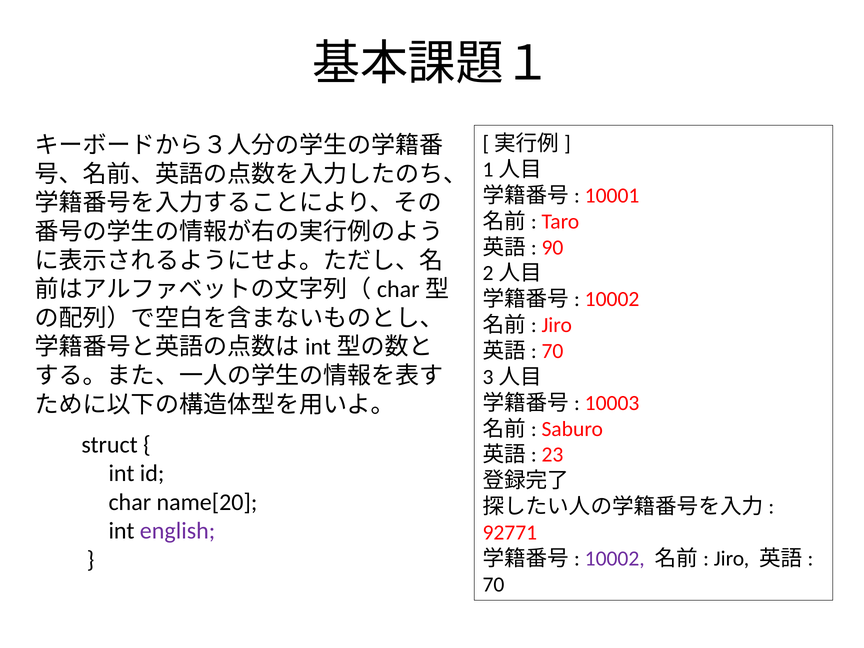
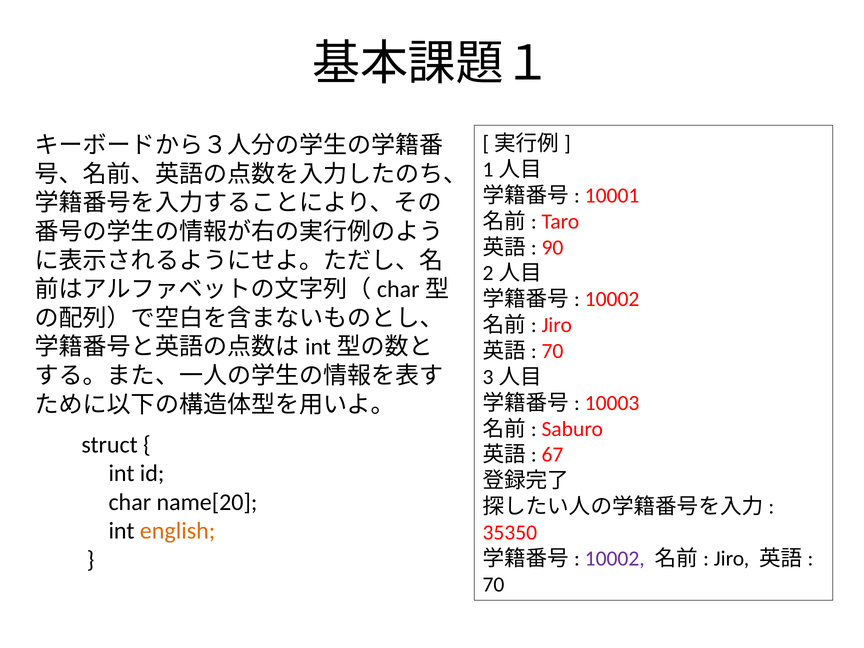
23: 23 -> 67 (552, 455)
english colour: purple -> orange (178, 531)
92771: 92771 -> 35350 (510, 533)
